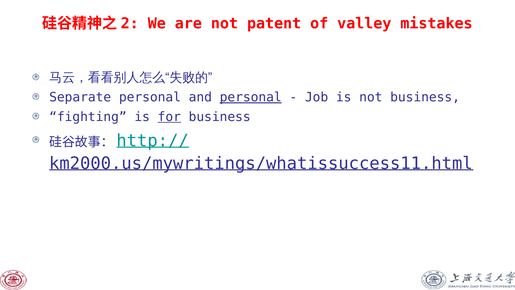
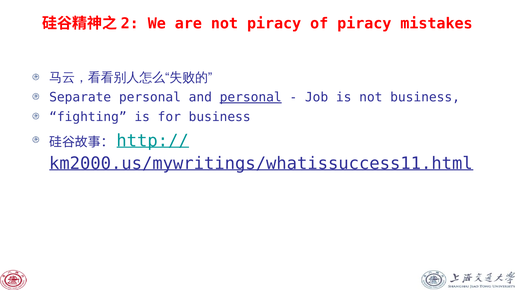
not patent: patent -> piracy (274, 24)
of valley: valley -> piracy (364, 24)
for underline: present -> none (169, 117)
